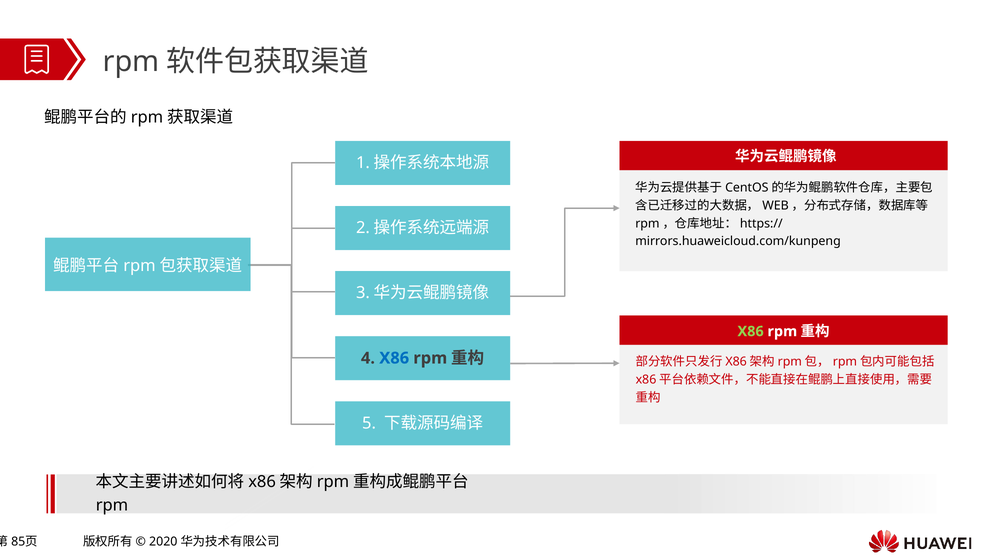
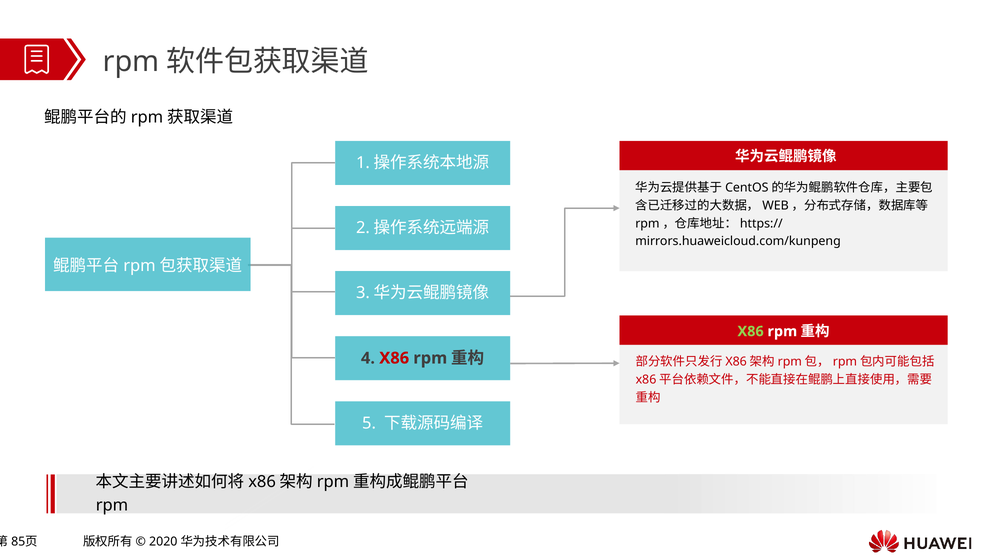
X86 colour: blue -> red (394, 358)
